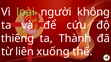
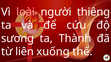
loài colour: light green -> pink (26, 12)
không: không -> thiêng (94, 12)
thiêng: thiêng -> sương (18, 39)
